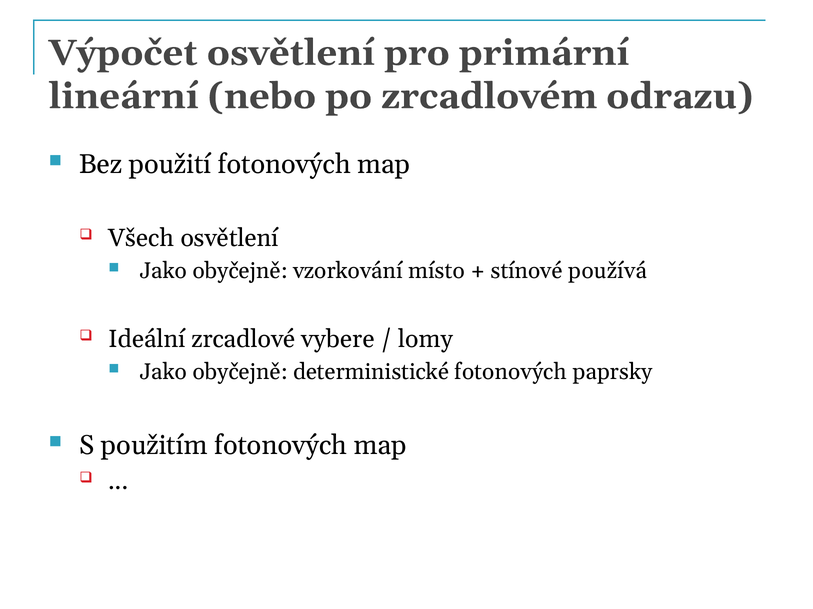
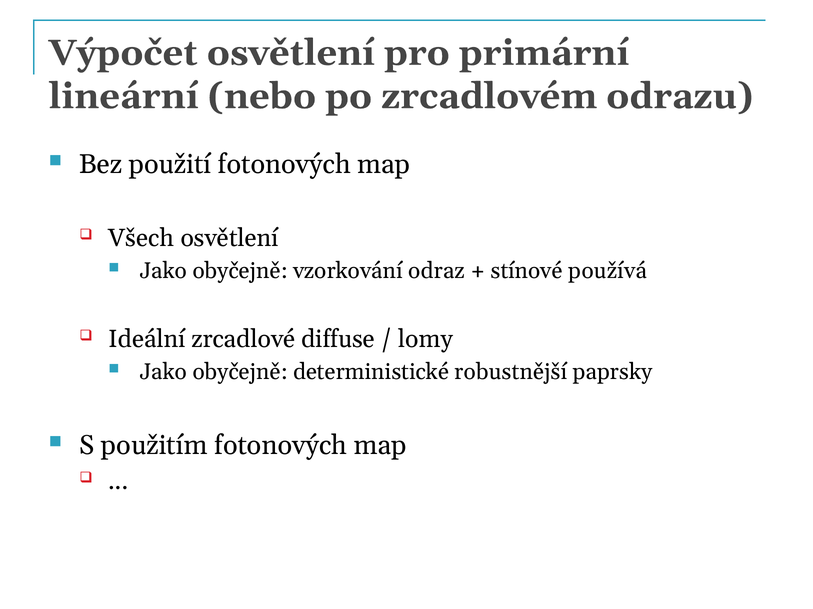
místo: místo -> odraz (437, 271)
vybere: vybere -> diffuse (338, 340)
deterministické fotonových: fotonových -> robustnější (511, 372)
